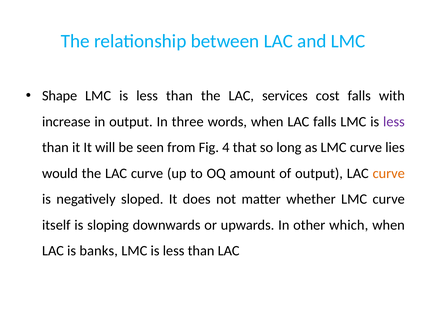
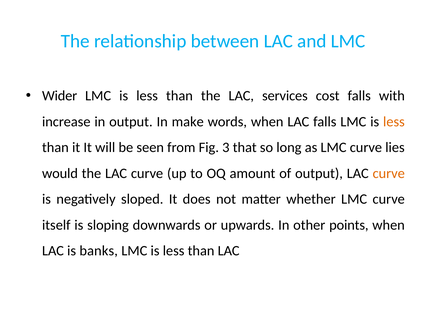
Shape: Shape -> Wider (60, 96)
three: three -> make (188, 122)
less colour: purple -> orange (394, 122)
4: 4 -> 3 (226, 148)
which: which -> points (349, 225)
